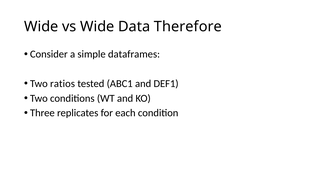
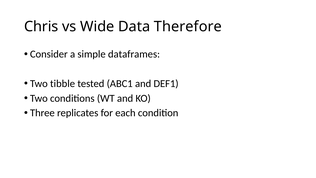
Wide: Wide -> Chris (41, 27)
ratios: ratios -> tibble (63, 83)
